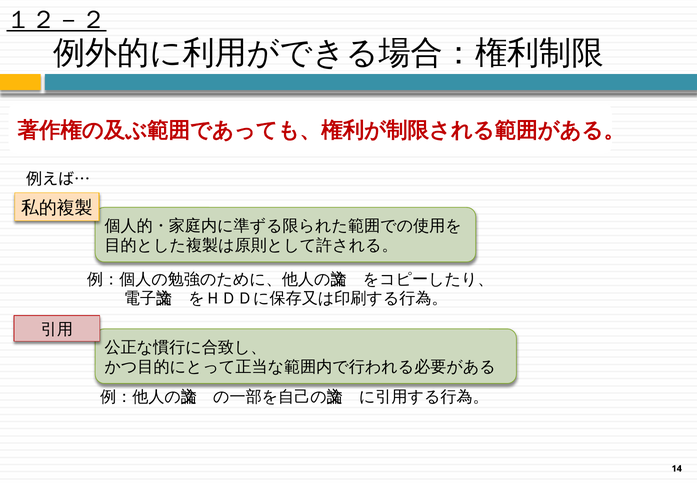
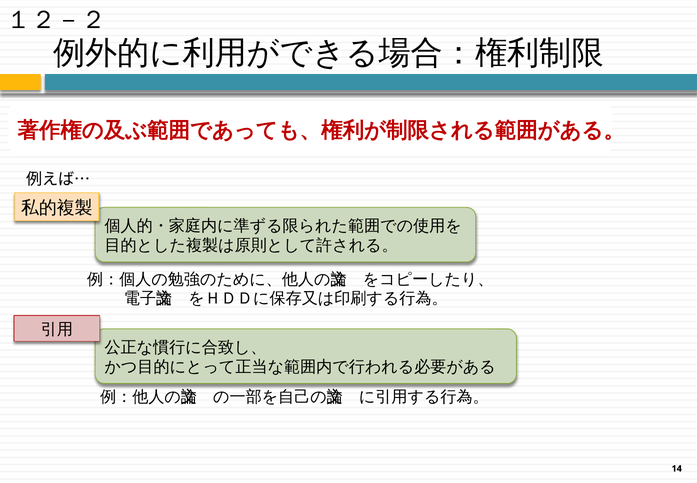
１２－２ underline: present -> none (56, 20)
